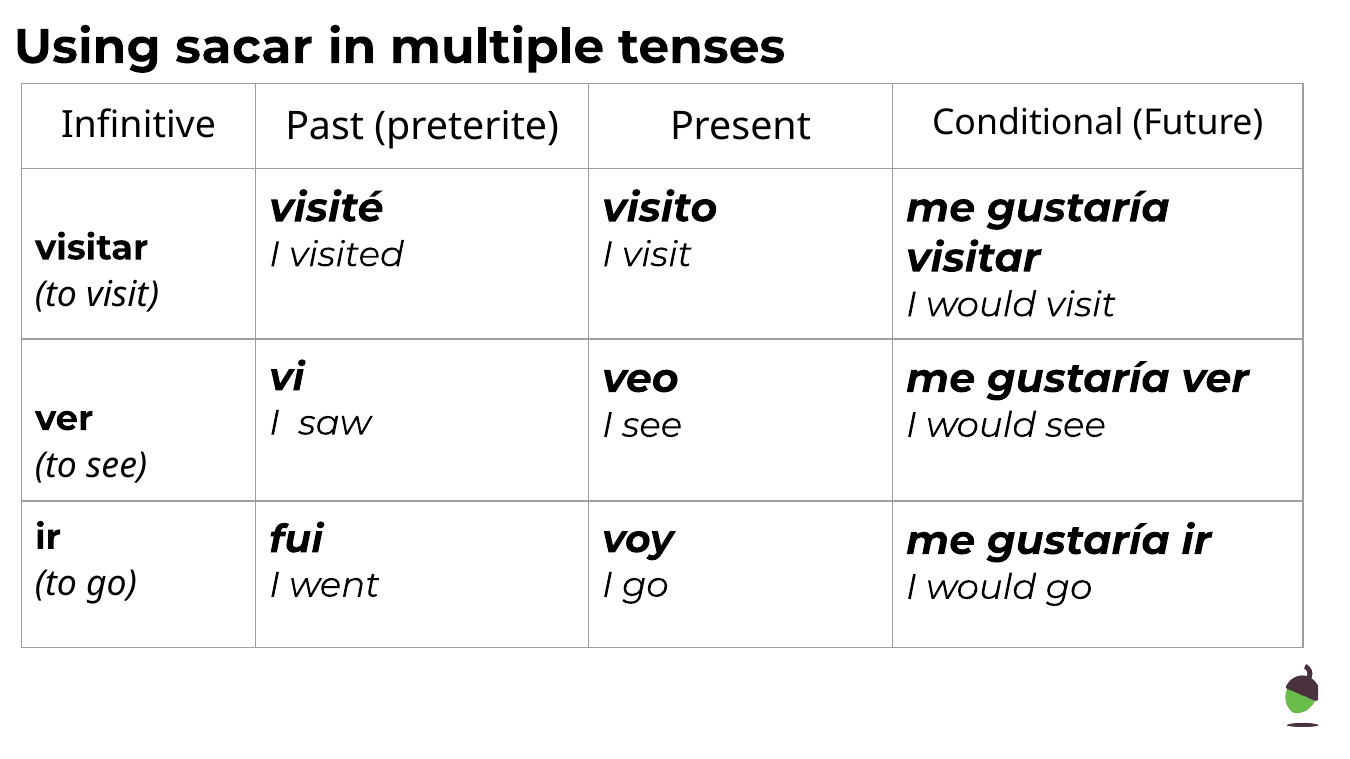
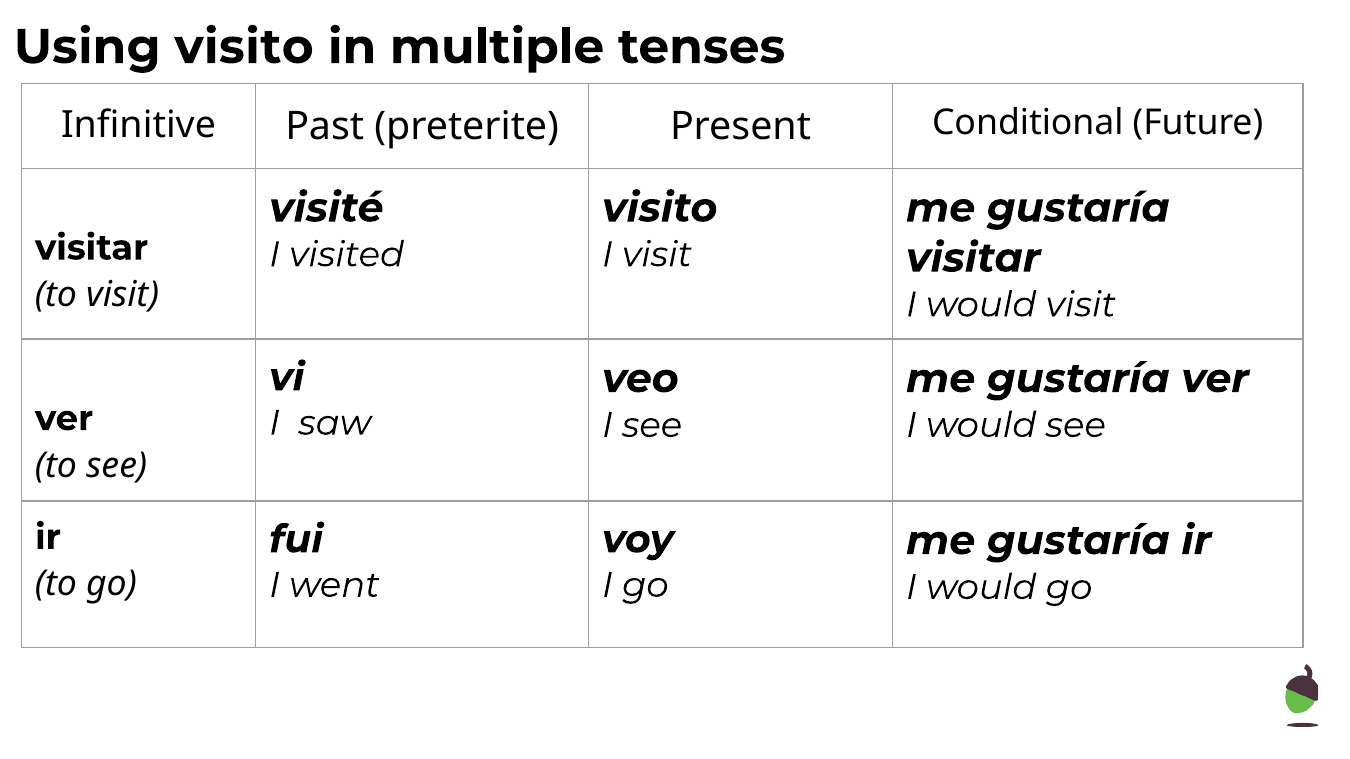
Using sacar: sacar -> visito (244, 47)
